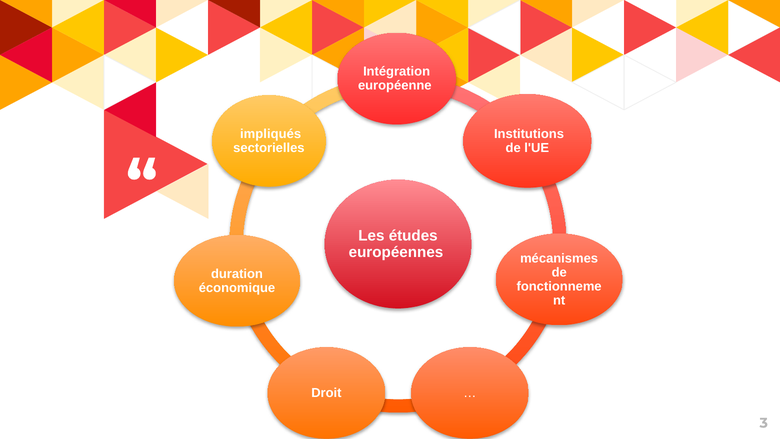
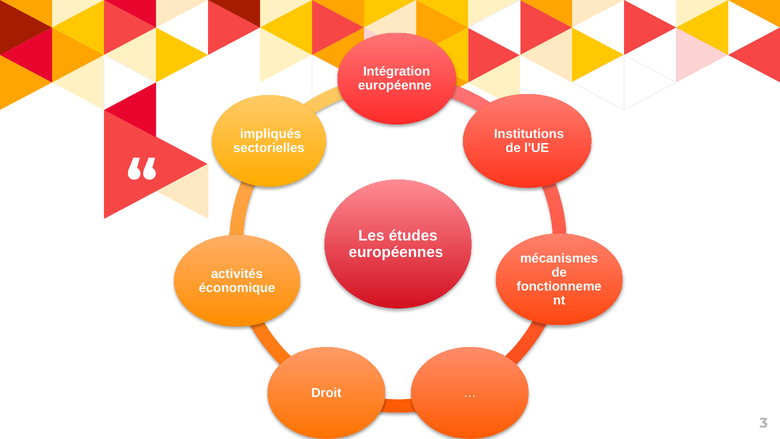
duration: duration -> activités (237, 274)
